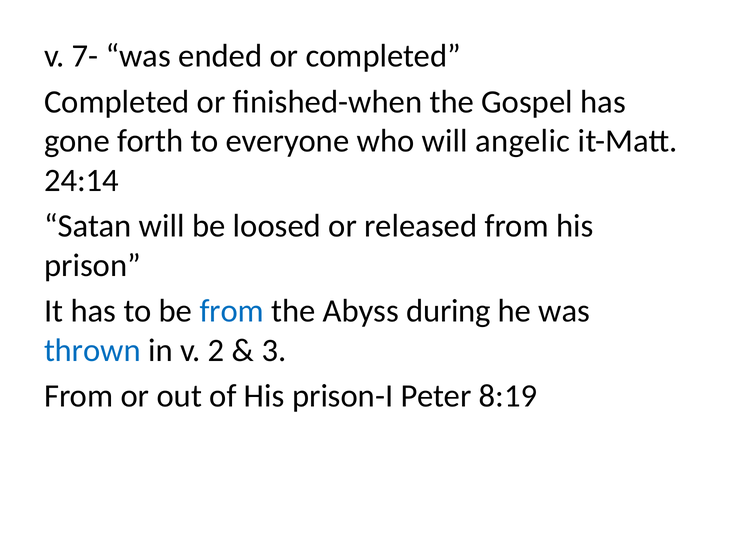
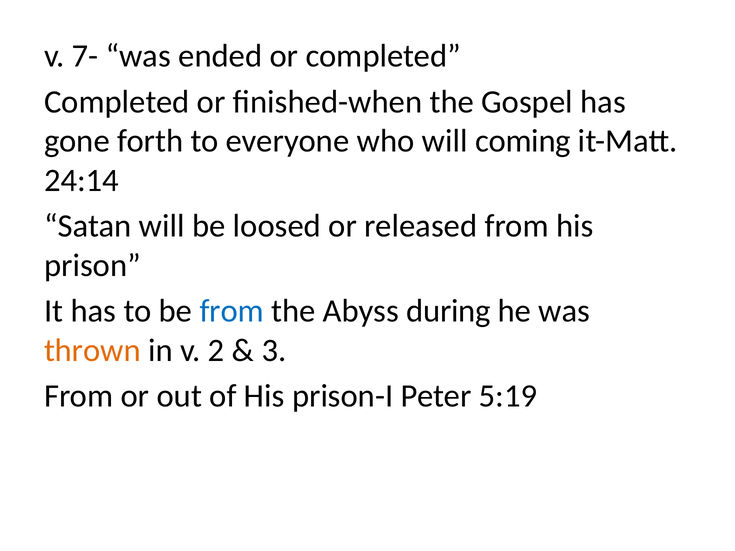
angelic: angelic -> coming (523, 141)
thrown colour: blue -> orange (92, 350)
8:19: 8:19 -> 5:19 (508, 396)
